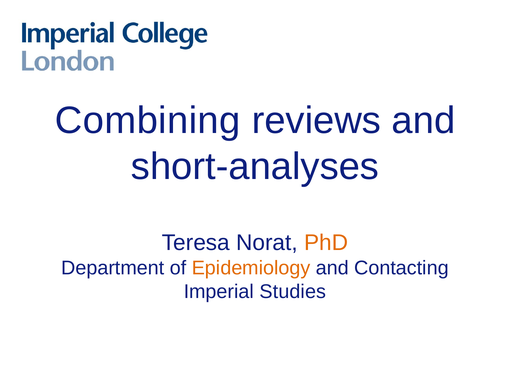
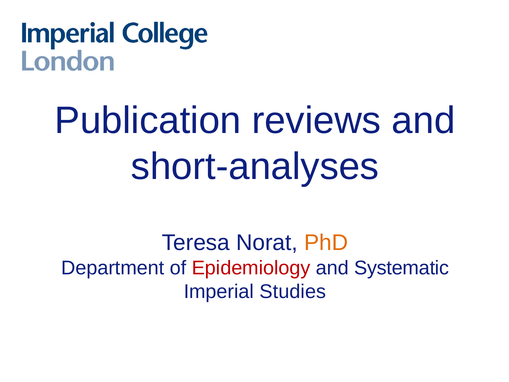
Combining: Combining -> Publication (148, 121)
Epidemiology colour: orange -> red (251, 268)
Contacting: Contacting -> Systematic (402, 268)
